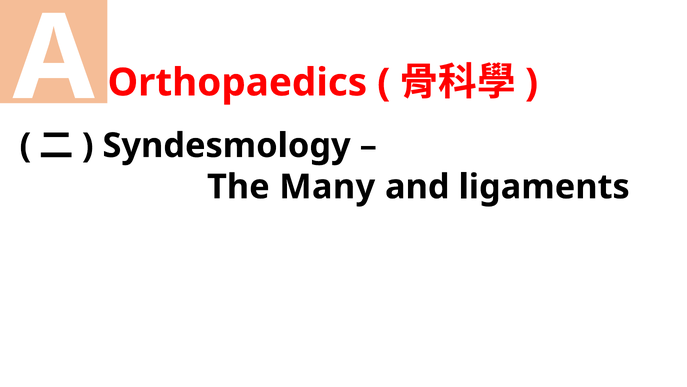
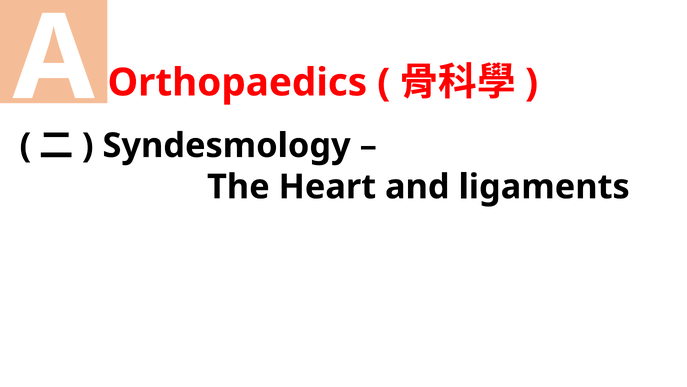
Many: Many -> Heart (327, 187)
